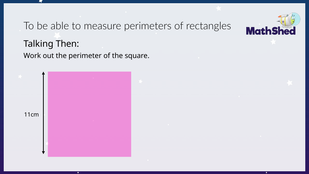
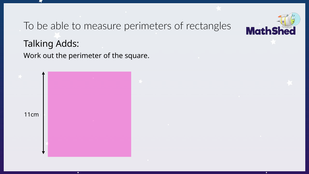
Then: Then -> Adds (67, 44)
